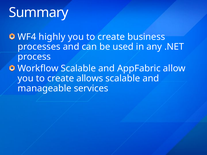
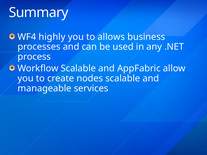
create: create -> allows (111, 37)
allows: allows -> nodes (90, 79)
